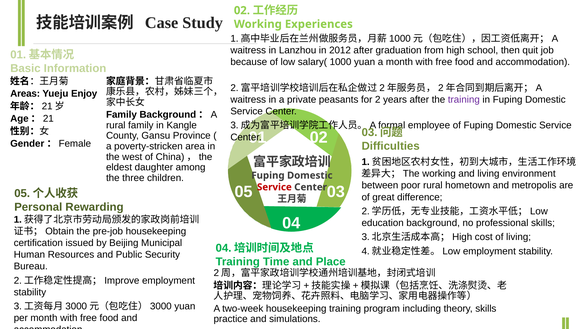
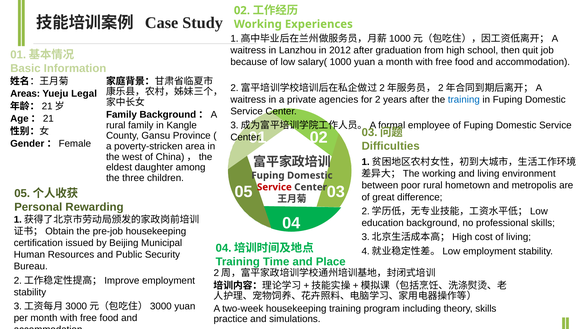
Enjoy: Enjoy -> Legal (84, 94)
peasants: peasants -> agencies (339, 99)
training colour: purple -> blue (464, 99)
